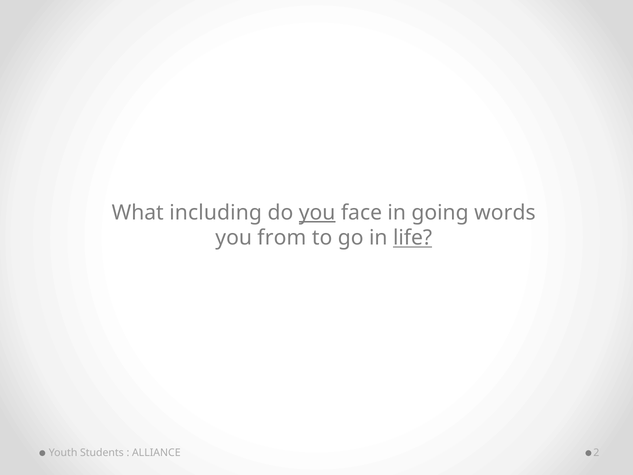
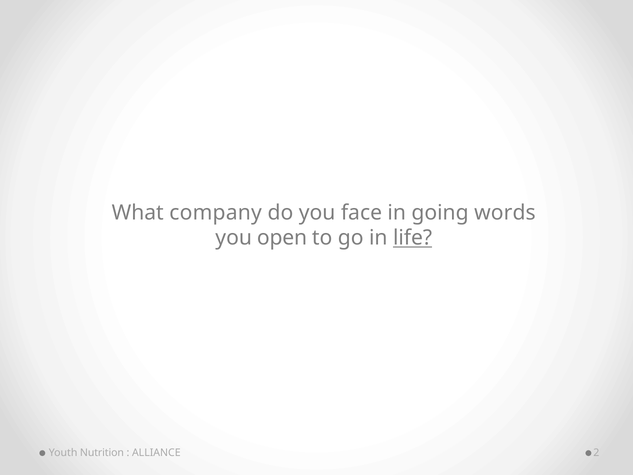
including: including -> company (216, 212)
you underline: present -> none (317, 212)
from: from -> open (282, 238)
Students: Students -> Nutrition (102, 453)
